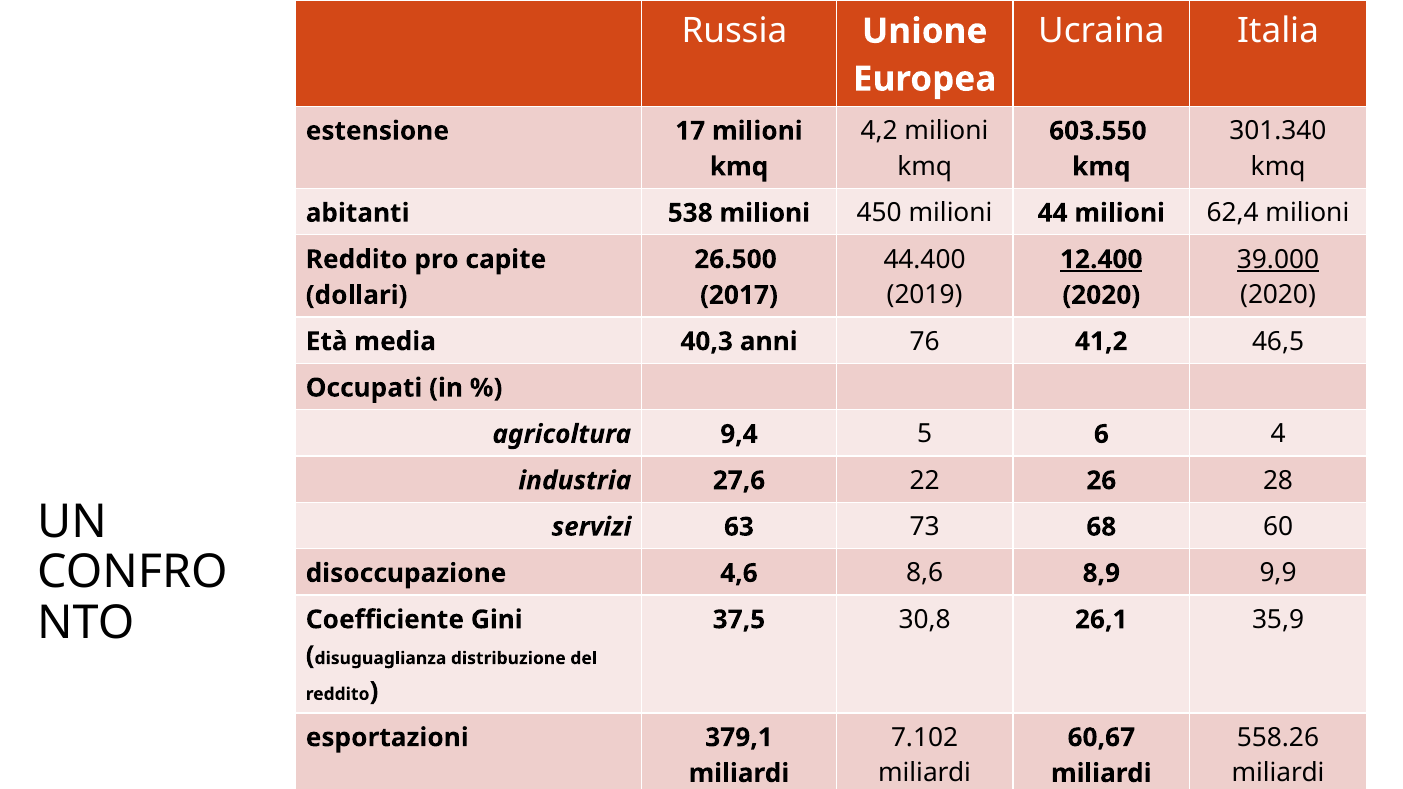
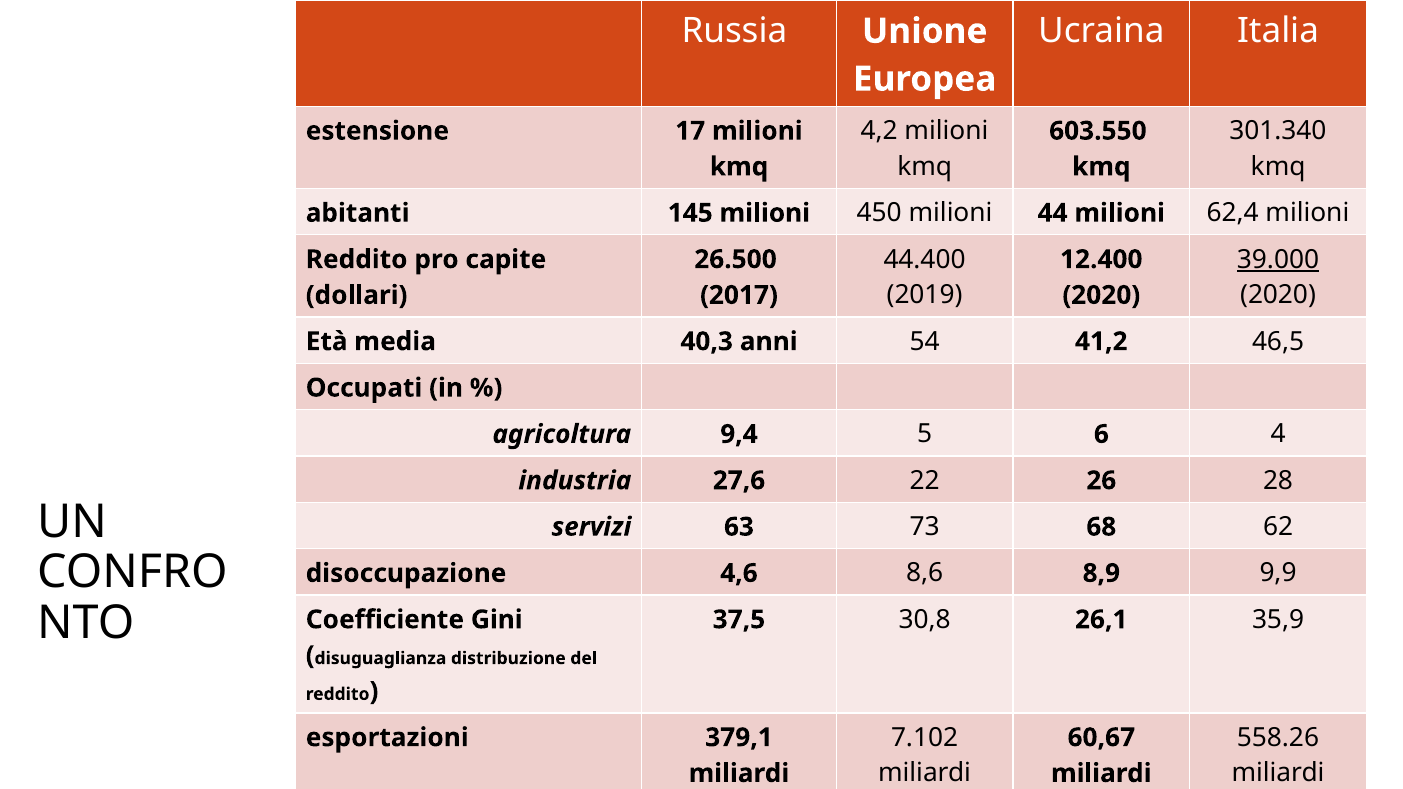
538: 538 -> 145 (690, 213)
12.400 underline: present -> none (1101, 259)
76: 76 -> 54 (925, 342)
60: 60 -> 62 (1278, 527)
